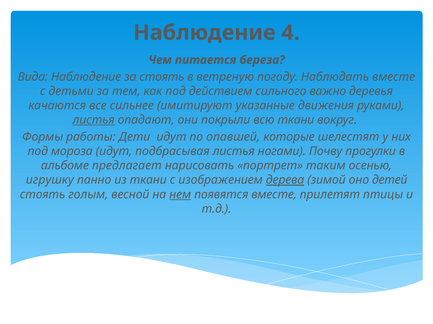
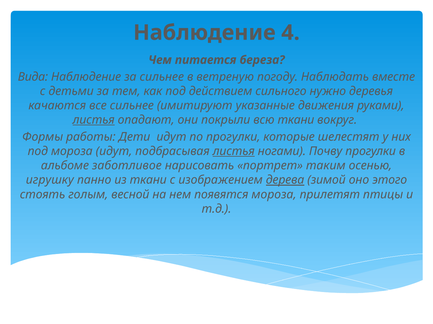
за стоять: стоять -> сильнее (162, 77)
важно: важно -> нужно (328, 91)
по опавшей: опавшей -> прогулки (233, 137)
листья underline: none -> present (234, 152)
предлагает: предлагает -> заботливое (127, 166)
детей: детей -> этого (390, 180)
нем underline: present -> none (180, 195)
появятся вместе: вместе -> мороза (274, 195)
